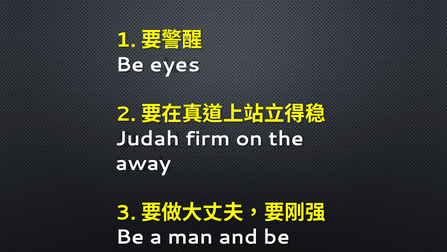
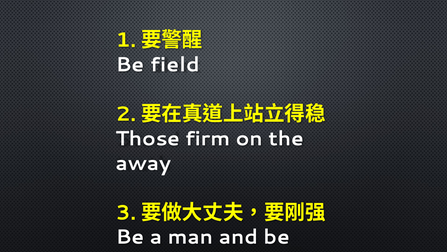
eyes: eyes -> field (175, 65)
Judah: Judah -> Those (148, 138)
